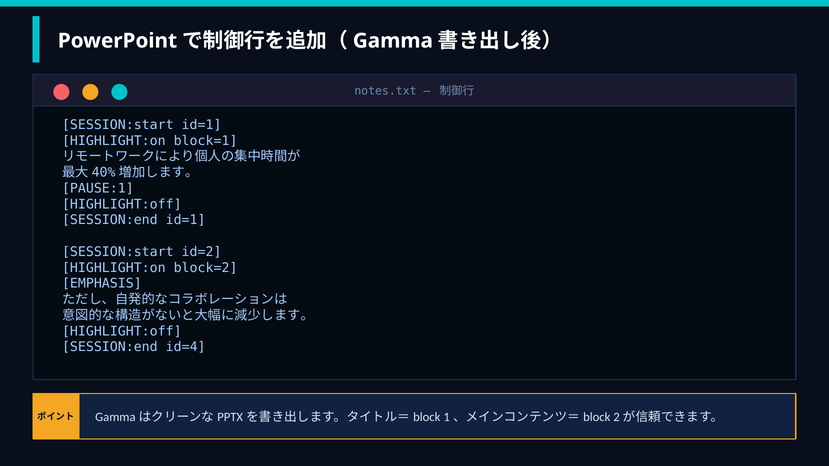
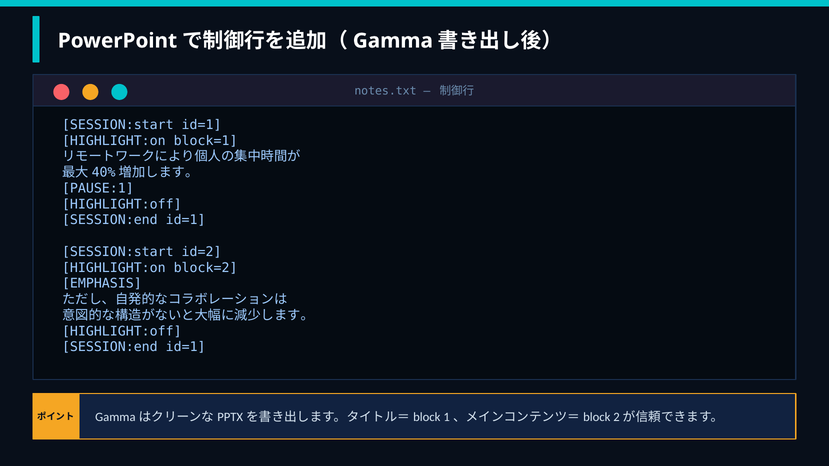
id=4: id=4 -> id=1 (186, 347)
